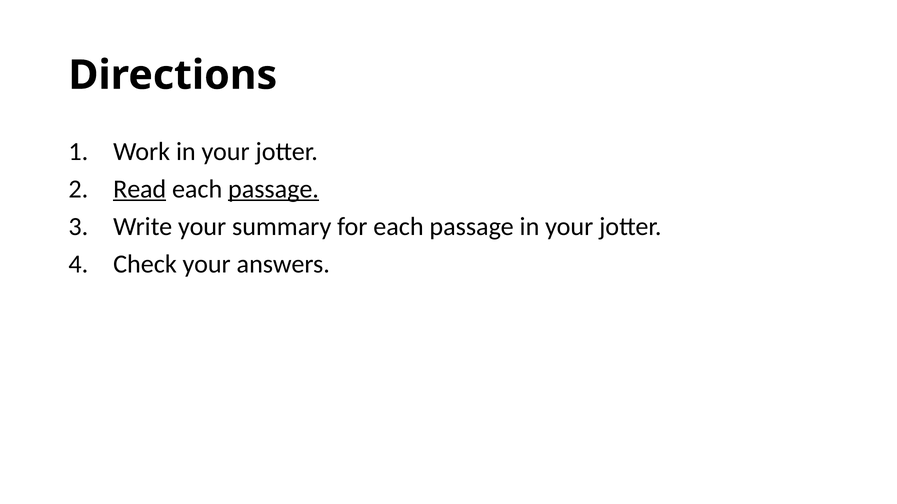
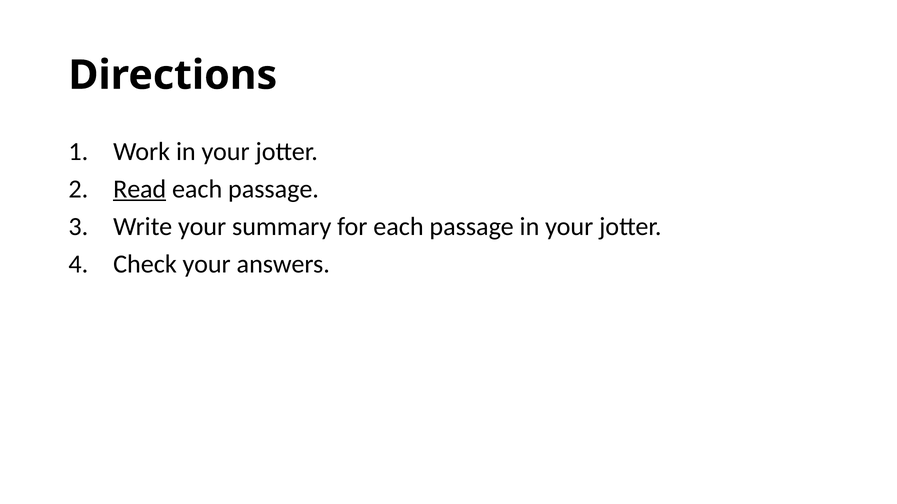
passage underline: present -> none (274, 189)
